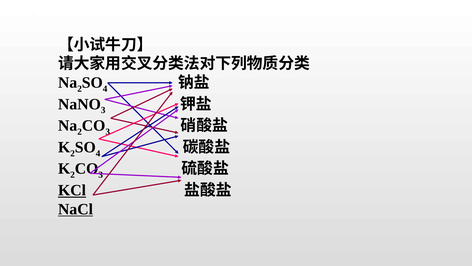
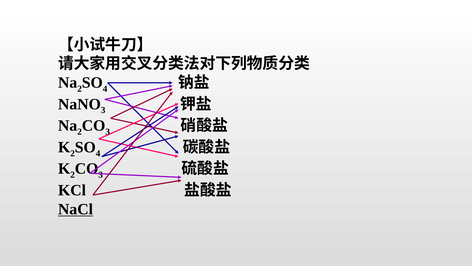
KCl underline: present -> none (72, 190)
